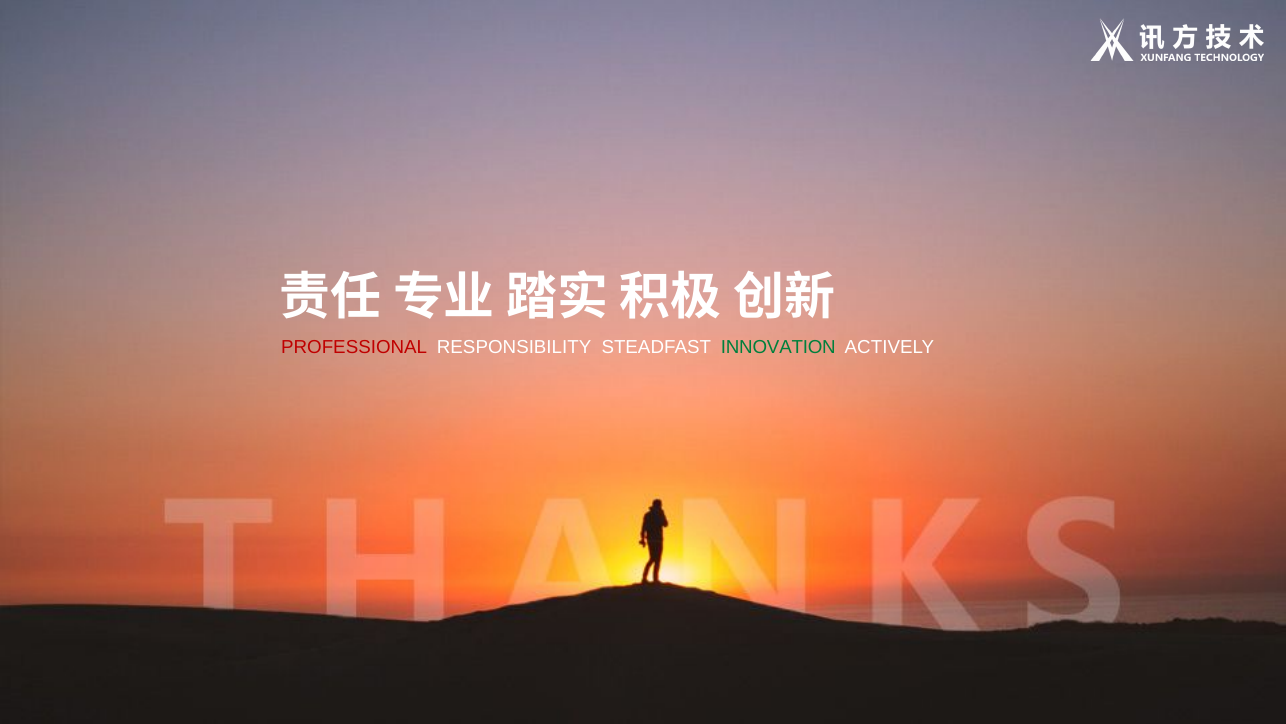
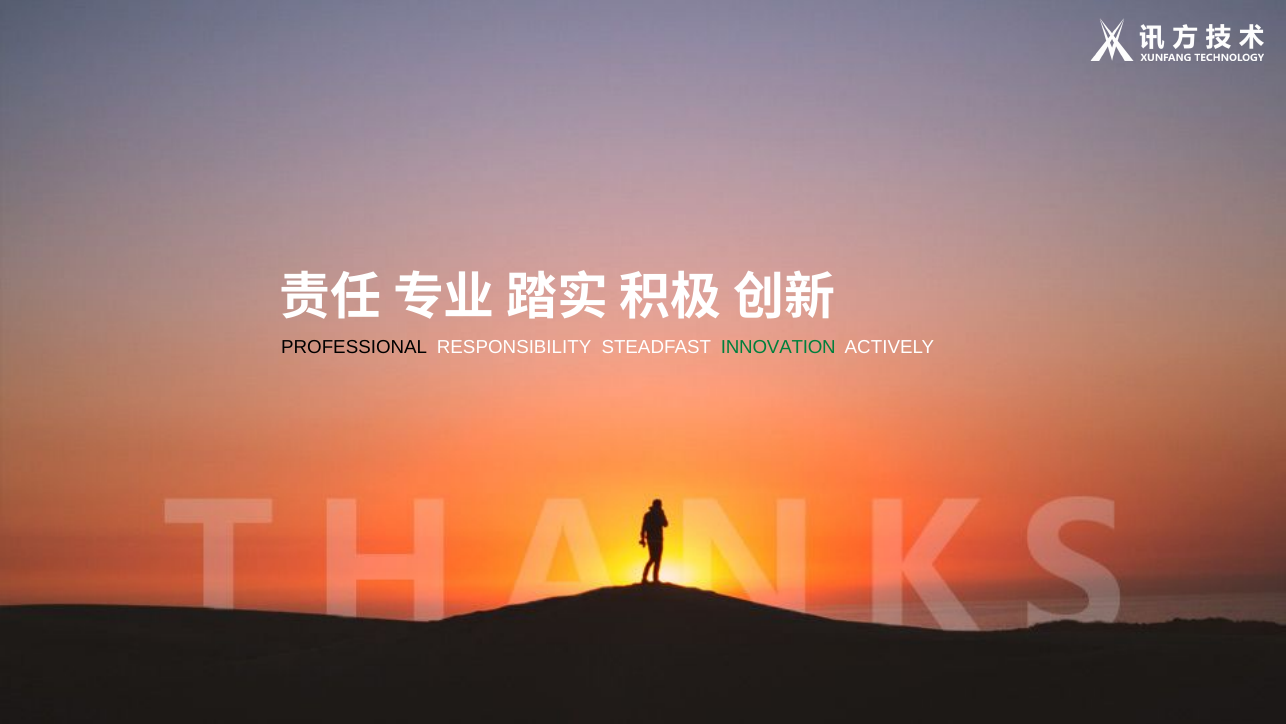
PROFESSIONAL colour: red -> black (354, 347)
